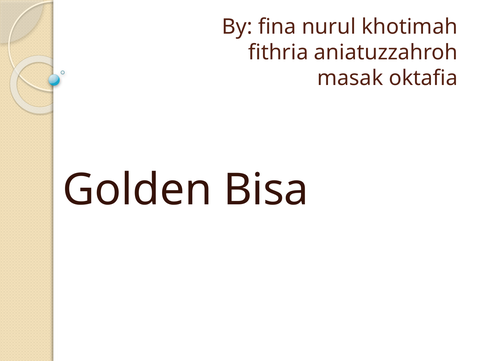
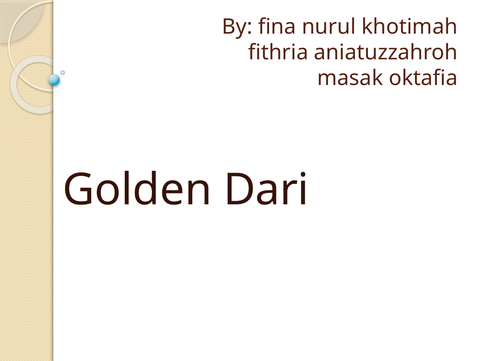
Bisa: Bisa -> Dari (266, 190)
